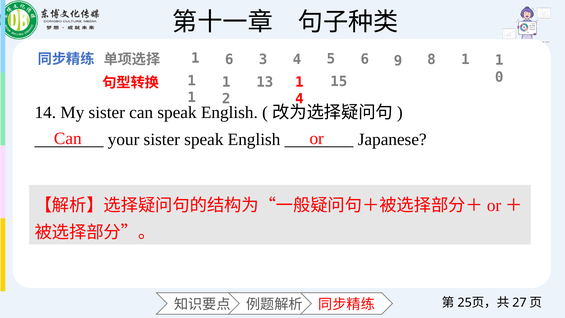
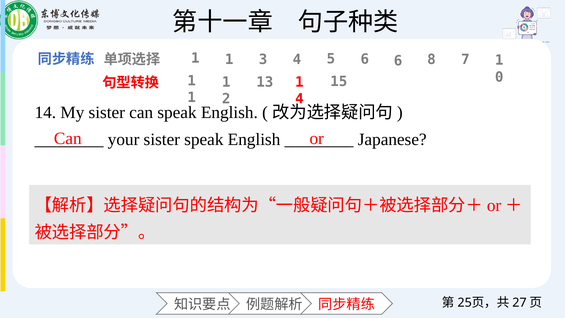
6: 6 -> 1 (229, 60)
6 9: 9 -> 6 (398, 61)
8 1: 1 -> 7 (465, 60)
